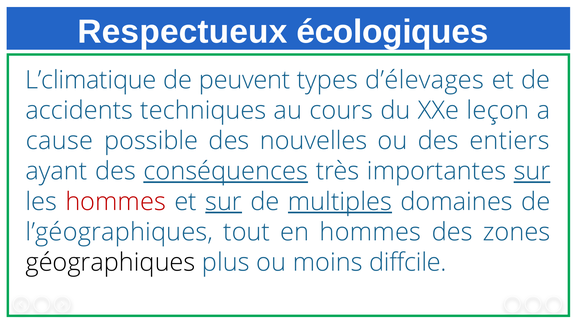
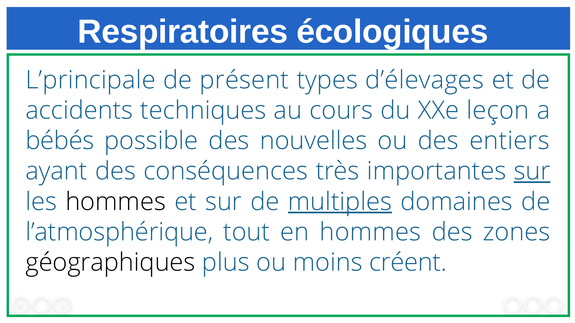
Respectueux: Respectueux -> Respiratoires (183, 32)
L’climatique: L’climatique -> L’principale (91, 80)
peuvent: peuvent -> présent (244, 80)
cause: cause -> bébés (60, 141)
conséquences underline: present -> none (226, 172)
hommes colour: red -> black (116, 202)
sur underline: present -> none (224, 202)
l’géographiques: l’géographiques -> l’atmosphérique (119, 232)
diffcile: diffcile -> créent (408, 263)
